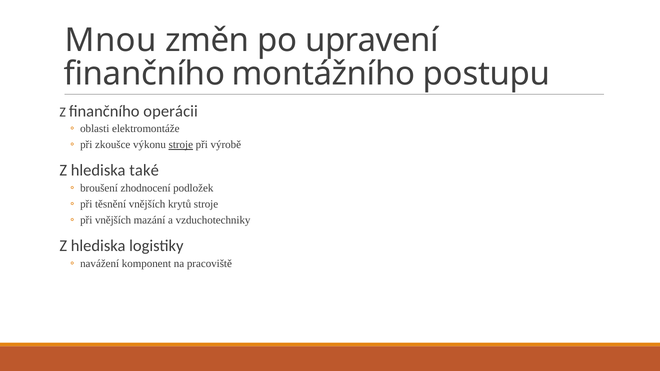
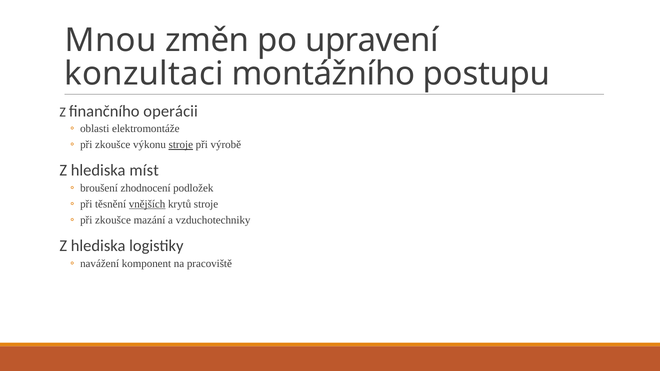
finančního: finančního -> konzultaci (144, 74)
také: také -> míst (144, 171)
vnějších underline: none -> present (147, 204)
vnějších: vnějších -> zkoušce (113, 220)
